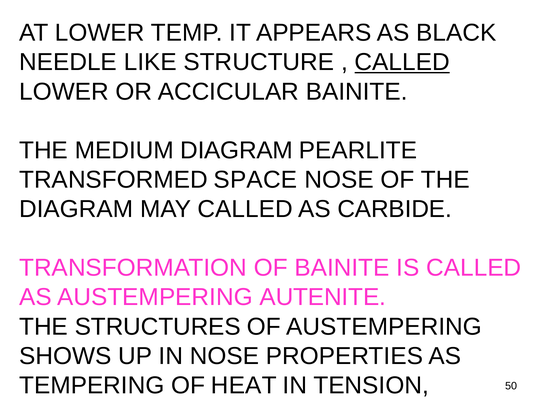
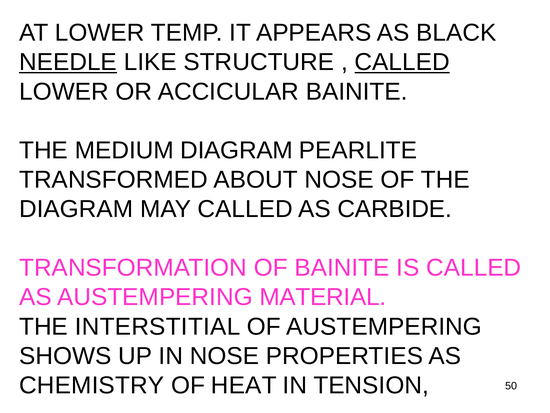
NEEDLE underline: none -> present (68, 62)
SPACE: SPACE -> ABOUT (256, 180)
AUTENITE: AUTENITE -> MATERIAL (323, 297)
STRUCTURES: STRUCTURES -> INTERSTITIAL (158, 326)
TEMPERING: TEMPERING -> CHEMISTRY (92, 385)
